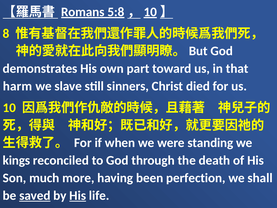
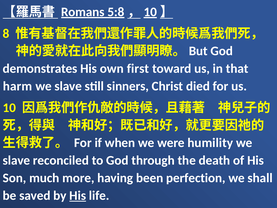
part: part -> first (138, 69)
standing: standing -> humility (210, 143)
kings: kings -> slave (16, 160)
saved underline: present -> none (35, 195)
